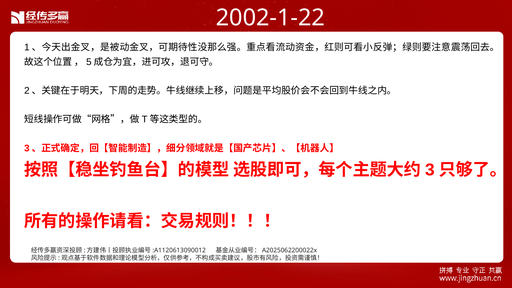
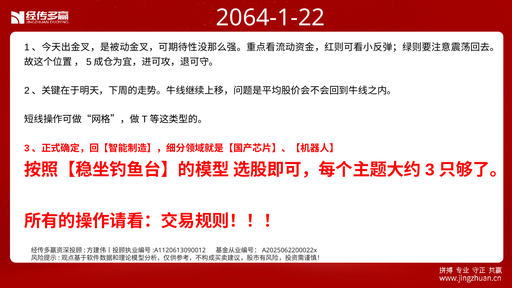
2002-1-22: 2002-1-22 -> 2064-1-22 (270, 18)
